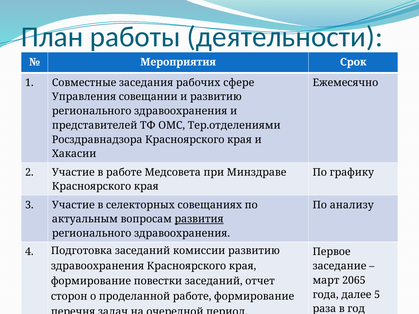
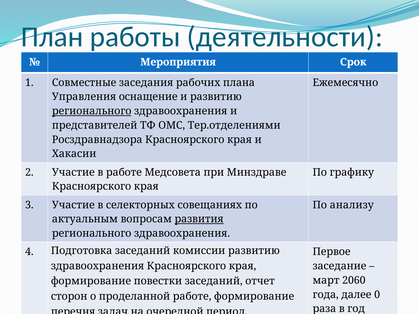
сфере: сфере -> плана (239, 83)
Управления совещании: совещании -> оснащение (148, 97)
регионального underline: none -> present (92, 111)
2065: 2065 -> 2060 (354, 281)
далее 5: 5 -> 0 (377, 295)
